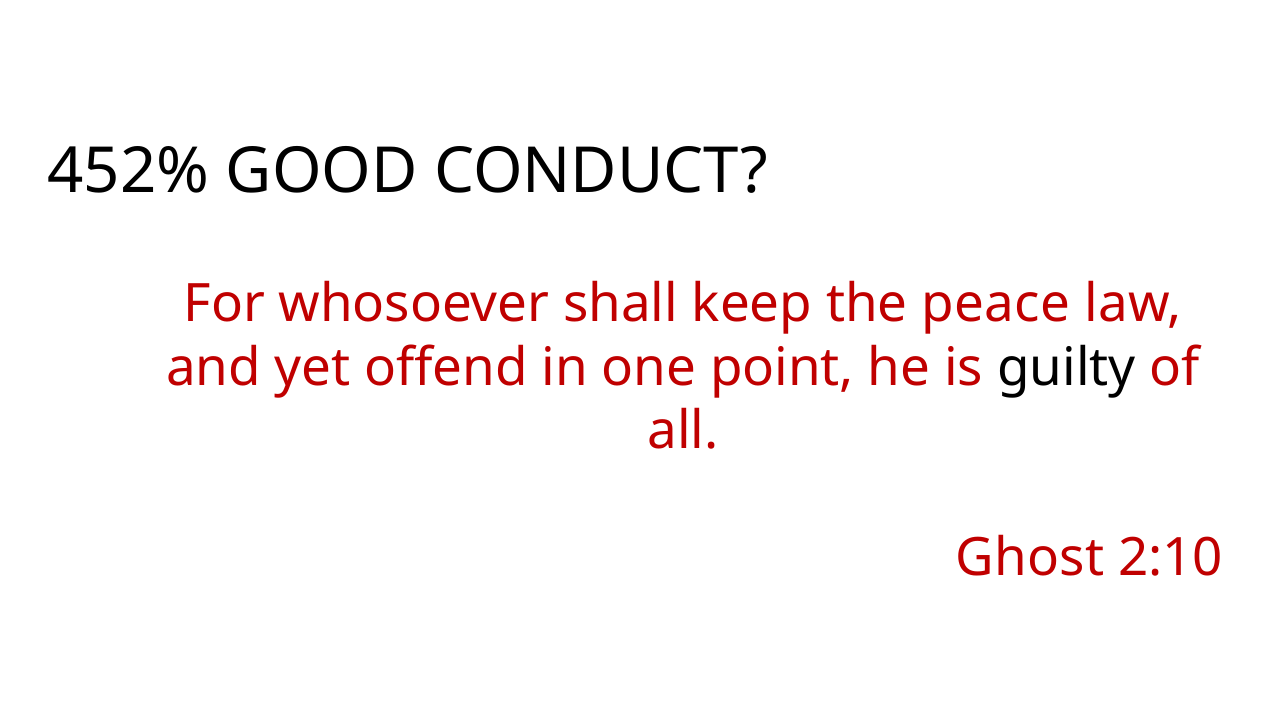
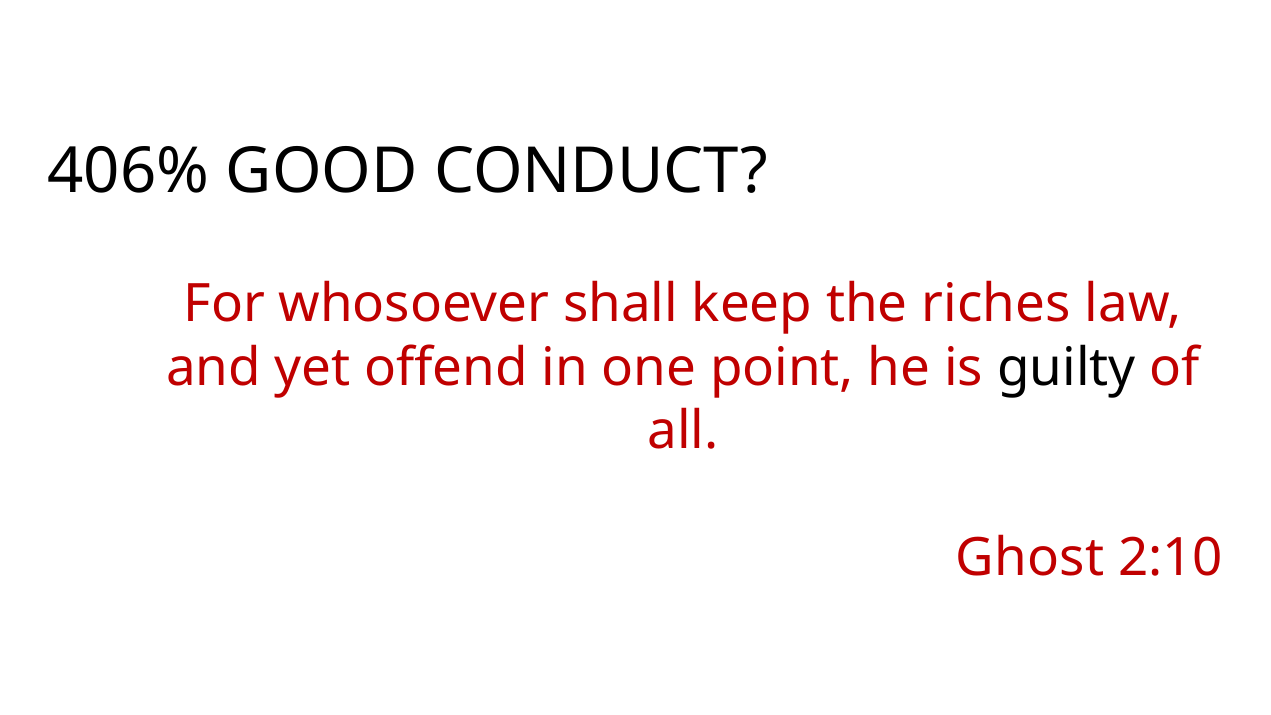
452%: 452% -> 406% (129, 171)
peace: peace -> riches (996, 304)
